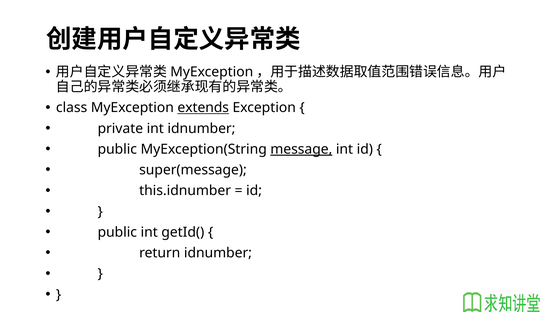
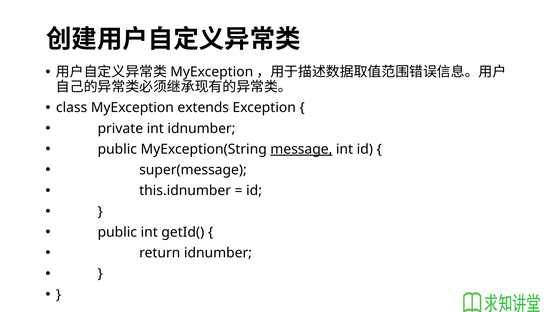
extends underline: present -> none (203, 108)
